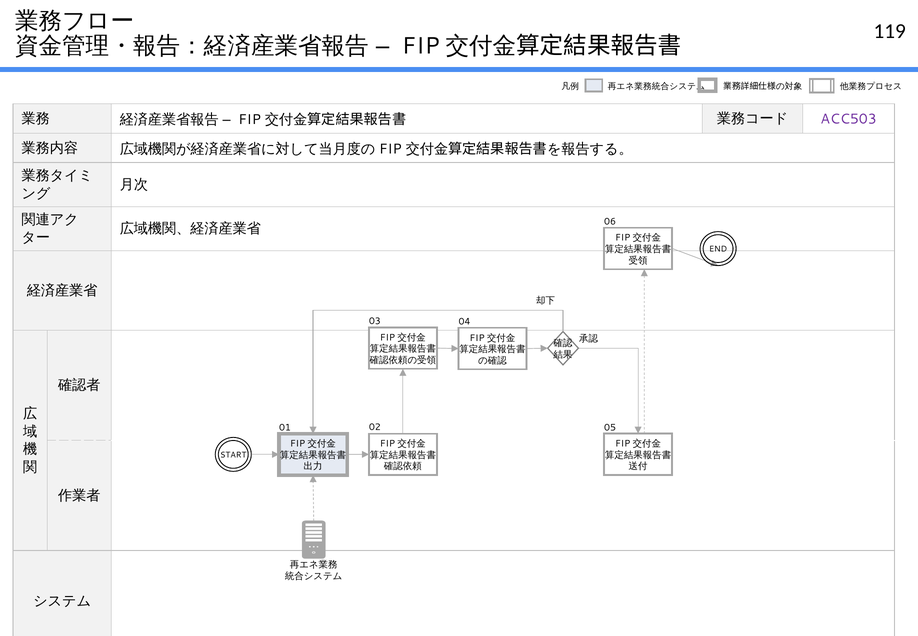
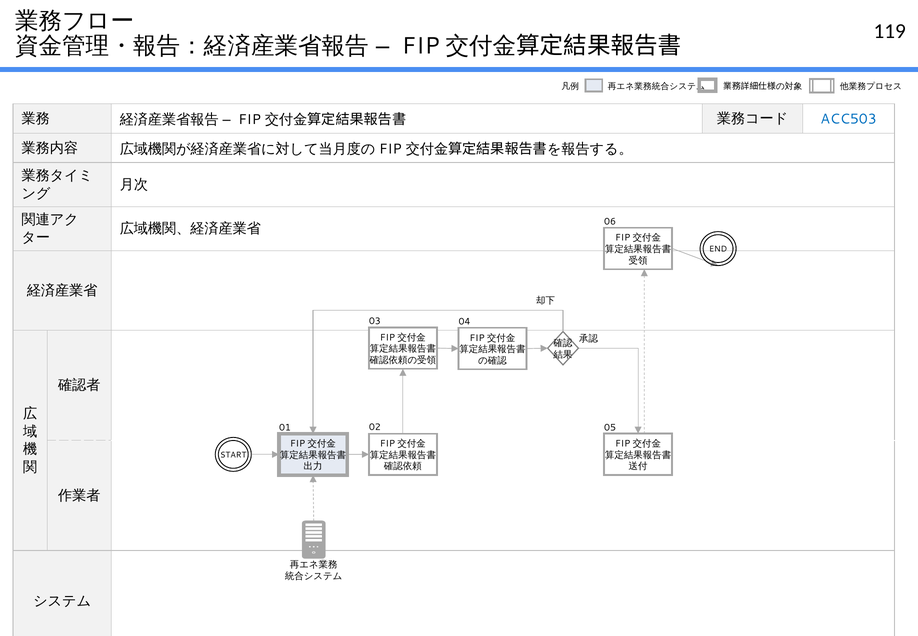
ACC503 colour: purple -> blue (849, 119)
